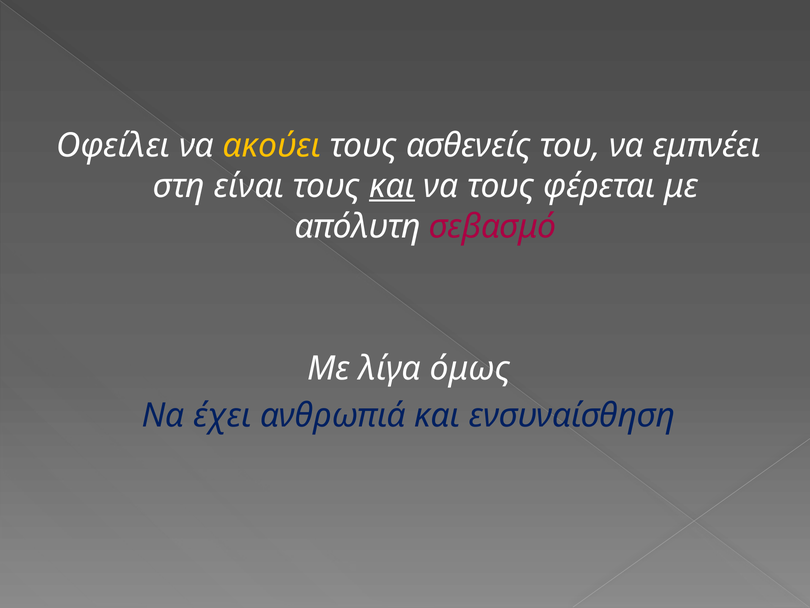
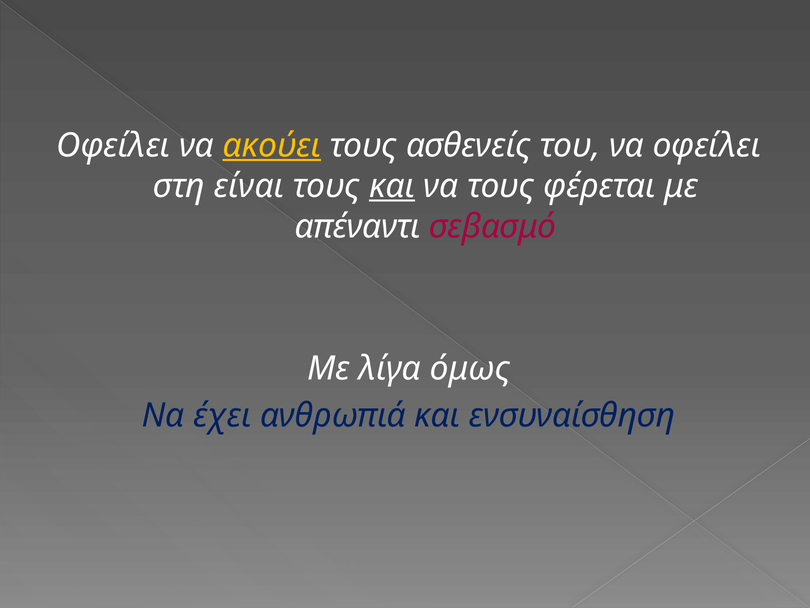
ακούει underline: none -> present (272, 145)
να εμπνέει: εμπνέει -> οφείλει (707, 145)
απόλυτη: απόλυτη -> απέναντι (358, 226)
